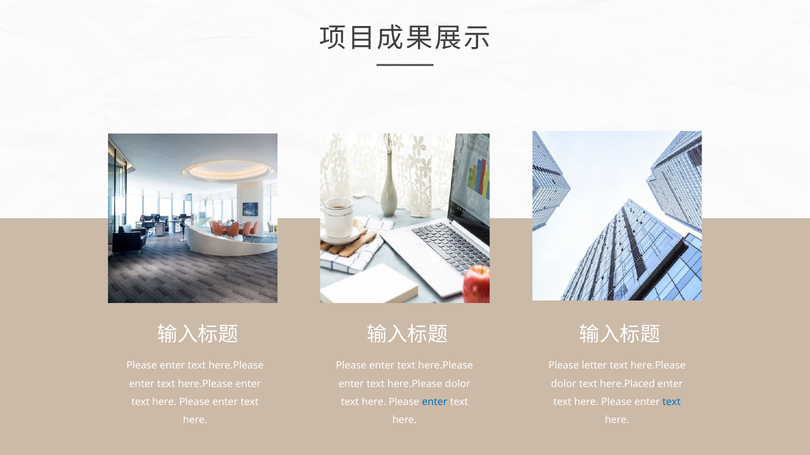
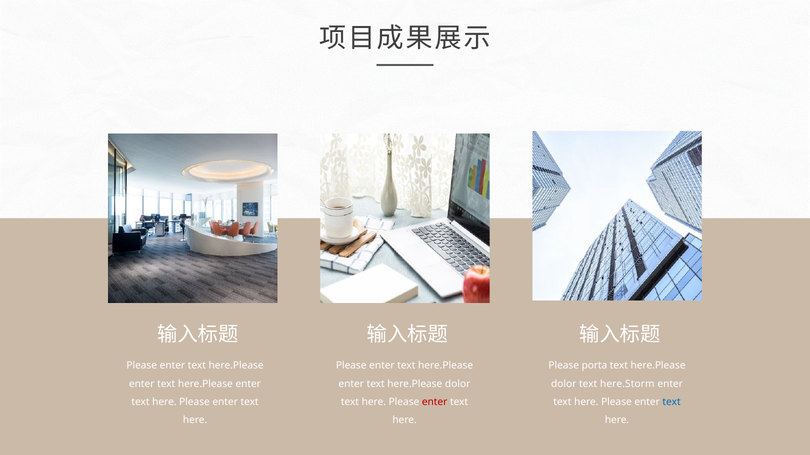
letter: letter -> porta (594, 366)
here.Placed: here.Placed -> here.Storm (627, 384)
enter colour: blue -> red (435, 402)
